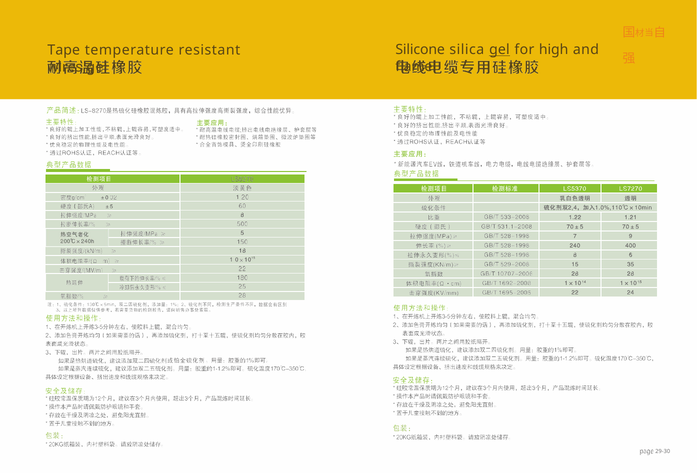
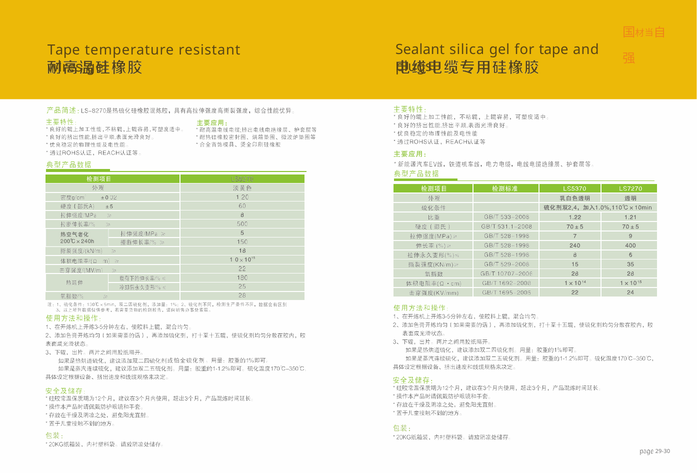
Silicone: Silicone -> Sealant (420, 50)
gel underline: present -> none (499, 50)
for high: high -> tape (554, 50)
ﬂame: ﬂame -> plugs (414, 67)
